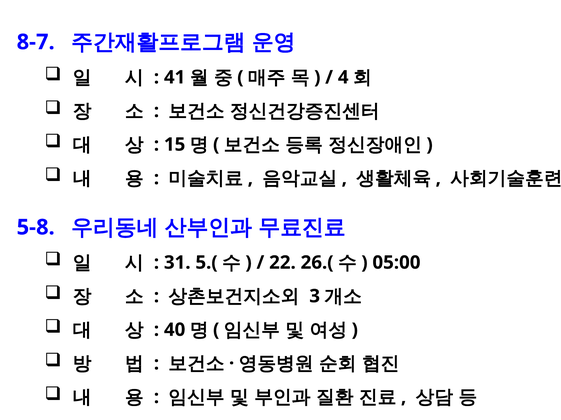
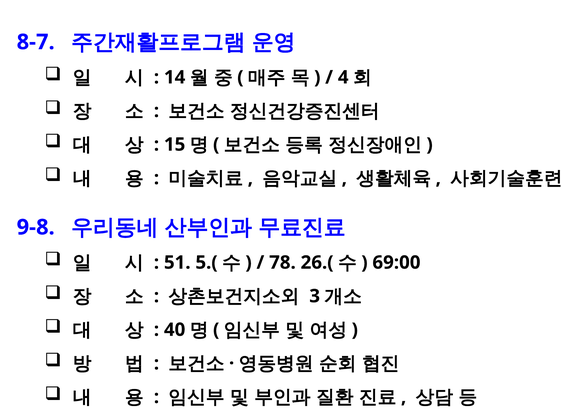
41: 41 -> 14 (175, 77)
5-8: 5-8 -> 9-8 (36, 228)
31: 31 -> 51 (177, 263)
22: 22 -> 78 (282, 263)
05:00: 05:00 -> 69:00 (396, 263)
